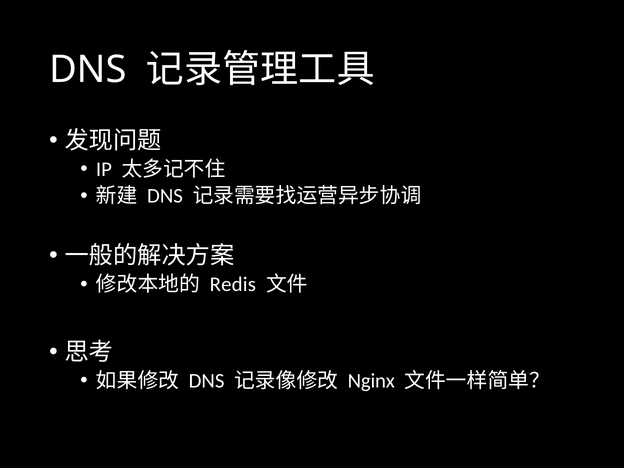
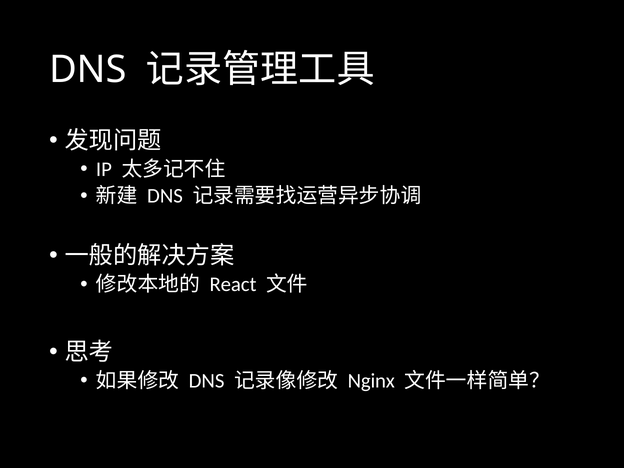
Redis: Redis -> React (233, 284)
